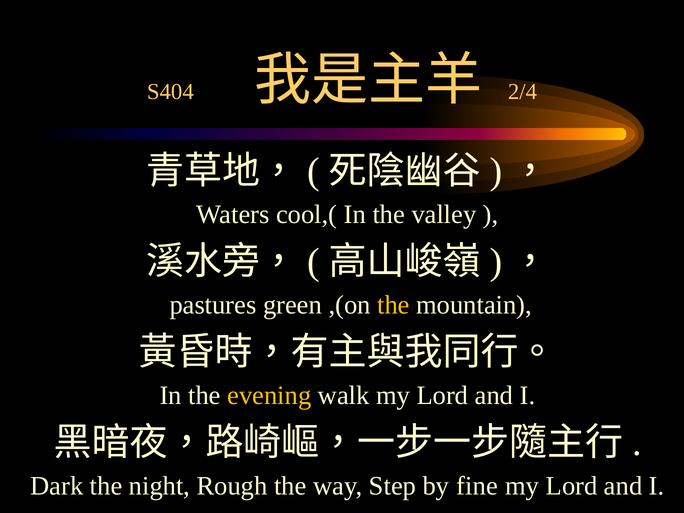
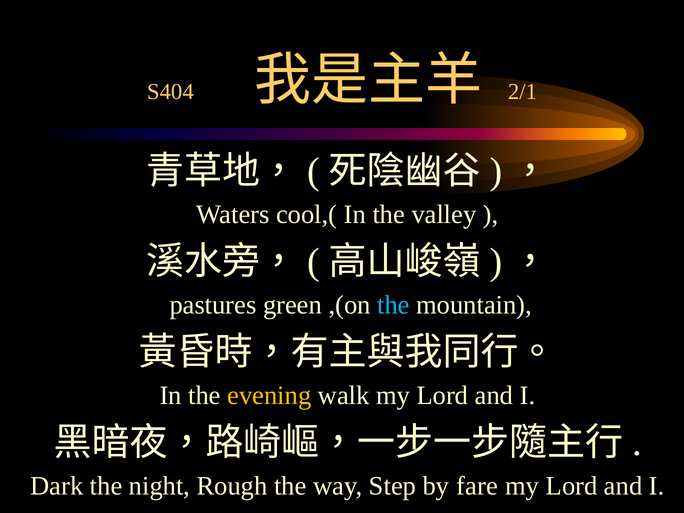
2/4: 2/4 -> 2/1 (523, 92)
the colour: yellow -> light blue (393, 305)
fine: fine -> fare (477, 486)
